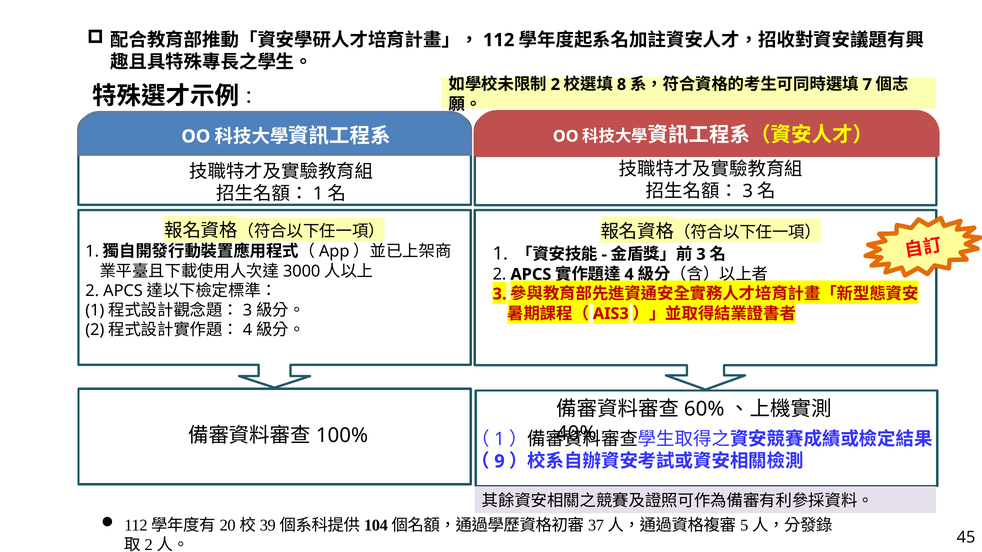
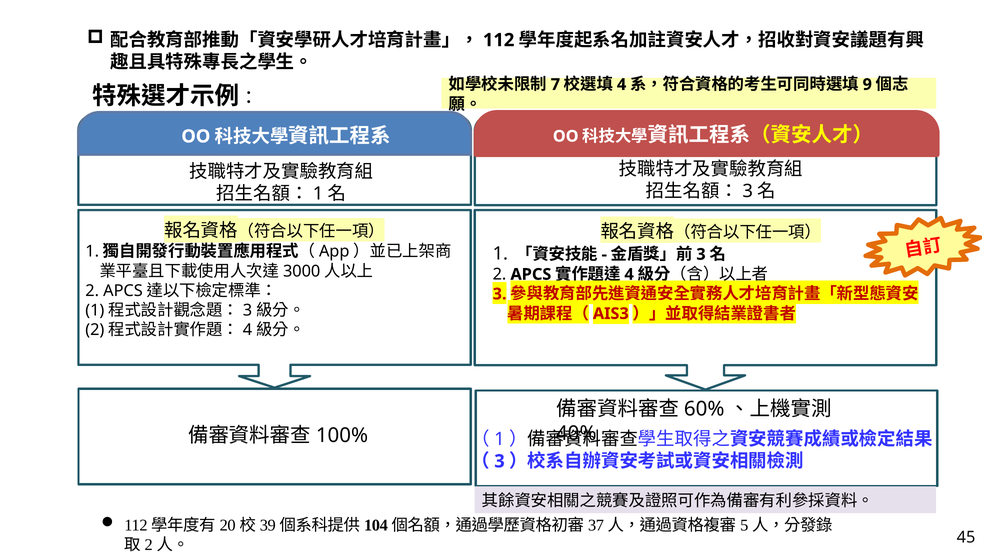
2: 2 -> 7 (555, 85)
8: 8 -> 4 (622, 85)
7: 7 -> 9 (867, 85)
9: 9 -> 3 (499, 462)
